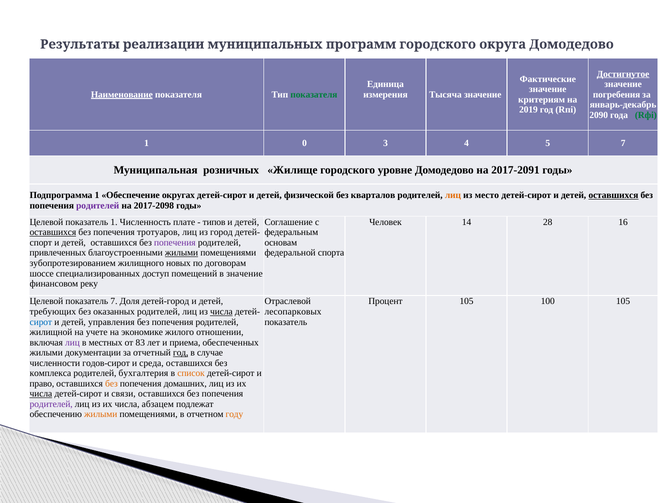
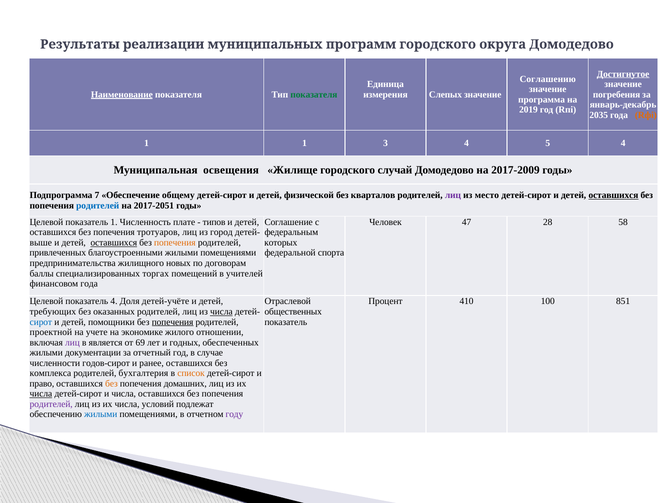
Фактические: Фактические -> Соглашению (548, 79)
Тысяча: Тысяча -> Слепых (445, 95)
критериям: критериям -> программа (542, 100)
2090: 2090 -> 2035 (599, 115)
Rфi colour: green -> orange (646, 115)
1 0: 0 -> 1 (304, 143)
5 7: 7 -> 4 (623, 143)
розничных: розничных -> освещения (231, 170)
уровне: уровне -> случай (395, 170)
2017-2091: 2017-2091 -> 2017-2009 (515, 170)
Подпрограмма 1: 1 -> 7 (97, 196)
округах: округах -> общему (178, 196)
лиц colour: orange -> purple (453, 196)
родителей colour: purple -> blue (98, 206)
2017-2098: 2017-2098 -> 2017-2051 (154, 206)
14: 14 -> 47 (467, 222)
16: 16 -> 58 (623, 222)
оставшихся underline: present -> none (53, 232)
спорт: спорт -> выше (41, 243)
оставшихся underline: none -> present (114, 243)
попечения colour: purple -> orange (175, 243)
основам: основам -> которых (281, 243)
жилыми underline: present -> none (182, 253)
зубопротезированием: зубопротезированием -> предпринимательства (73, 263)
шоссе: шоссе -> баллы (42, 274)
доступ: доступ -> торгах (156, 274)
в значение: значение -> учителей (244, 274)
финансовом реку: реку -> года (89, 284)
показатель 7: 7 -> 4 (114, 302)
детей-город: детей-город -> детей-учёте (166, 302)
Процент 105: 105 -> 410 (467, 302)
100 105: 105 -> 851 (623, 302)
лесопарковых: лесопарковых -> общественных (293, 312)
управления: управления -> помощники (111, 322)
попечения underline: none -> present (173, 322)
жилищной: жилищной -> проектной (51, 332)
местных: местных -> является (106, 343)
83: 83 -> 69 (140, 343)
приема: приема -> годных (185, 343)
год underline: present -> none (181, 353)
среда: среда -> ранее (152, 363)
и связи: связи -> числа (124, 394)
абзацем: абзацем -> условий (158, 404)
жилыми colour: orange -> blue (101, 415)
году colour: orange -> purple (234, 415)
